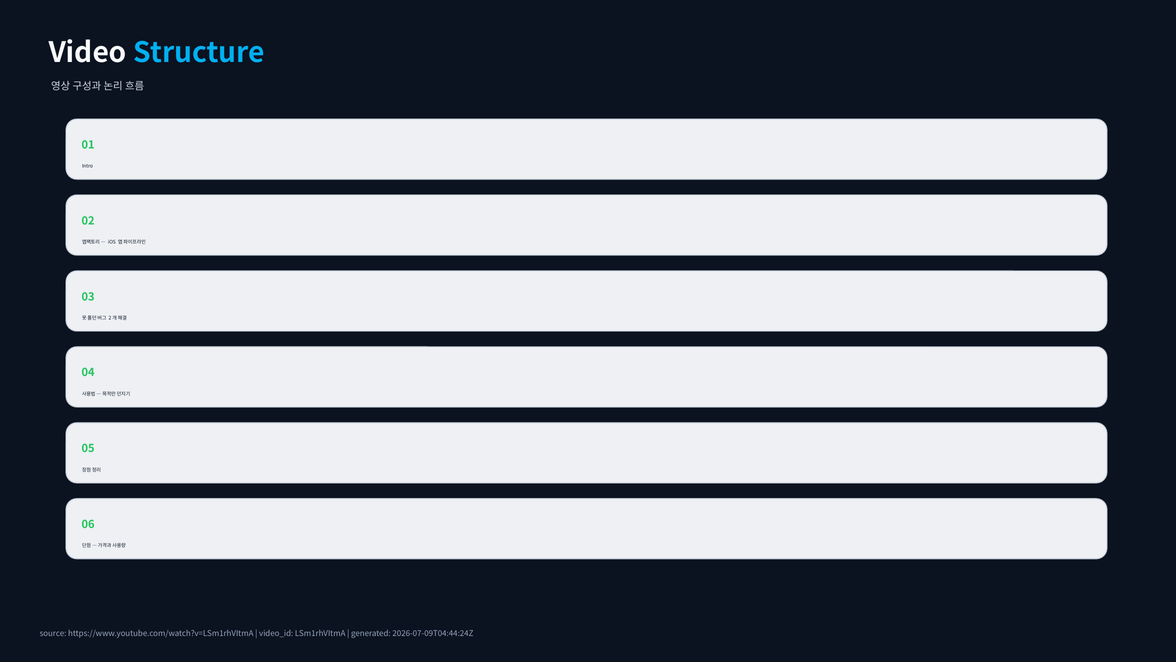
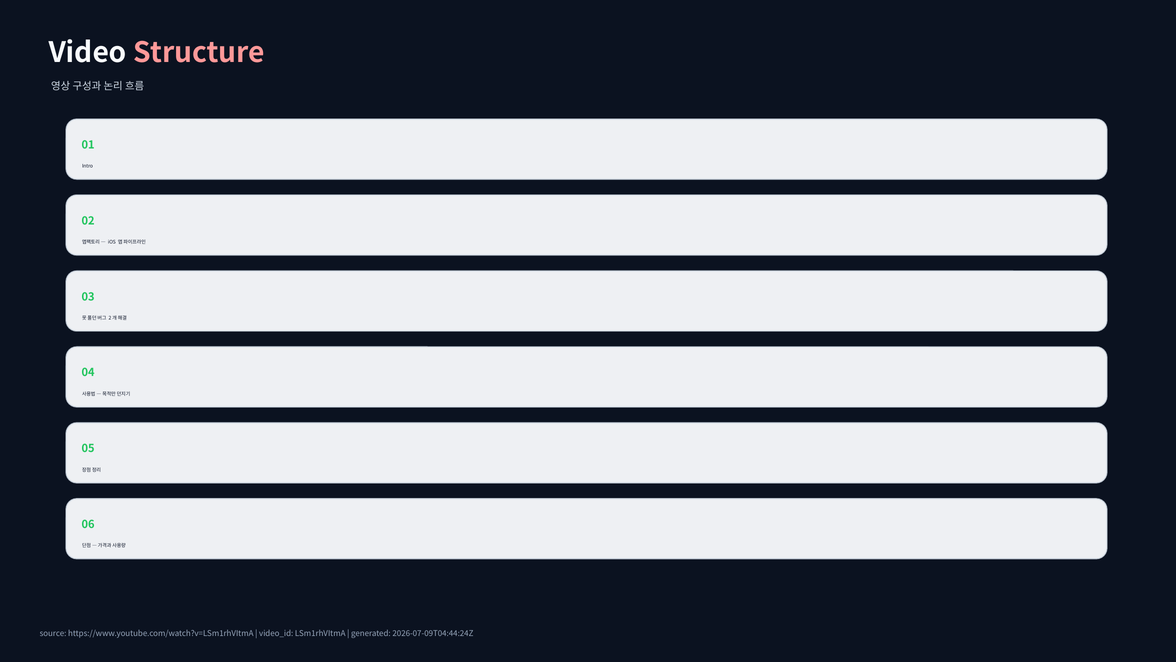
Structure colour: light blue -> pink (199, 53)
